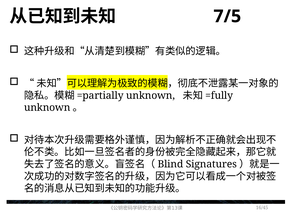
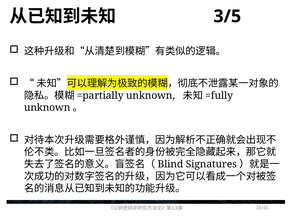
7/5: 7/5 -> 3/5 (227, 16)
